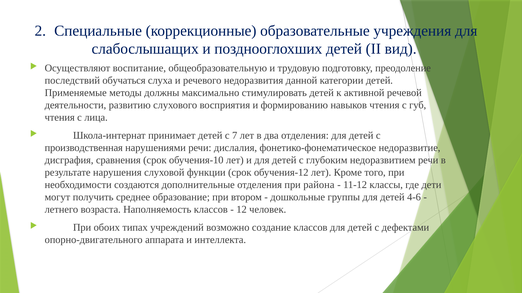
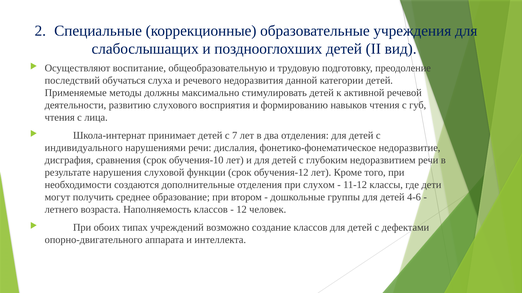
производственная: производственная -> индивидуального (84, 148)
района: района -> слухом (319, 185)
